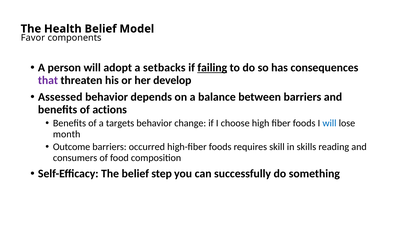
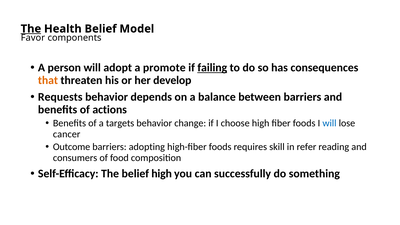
The underline: none -> present (31, 29)
setbacks: setbacks -> promote (164, 68)
that colour: purple -> orange (48, 80)
Assessed: Assessed -> Requests (60, 97)
month: month -> cancer (67, 134)
occurred: occurred -> adopting (147, 147)
skills: skills -> refer (307, 147)
belief step: step -> high (162, 174)
